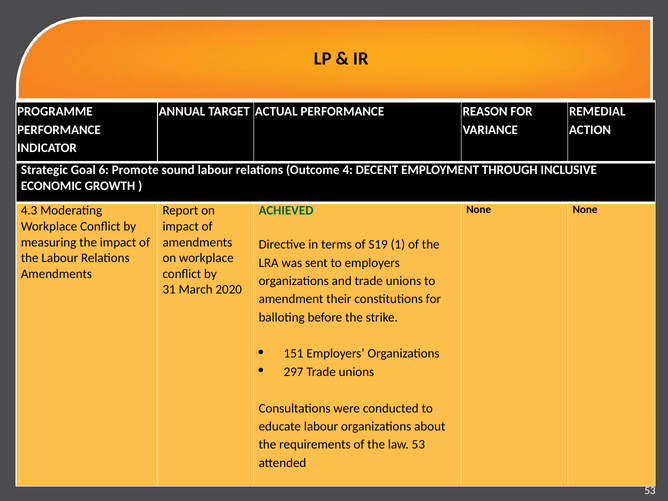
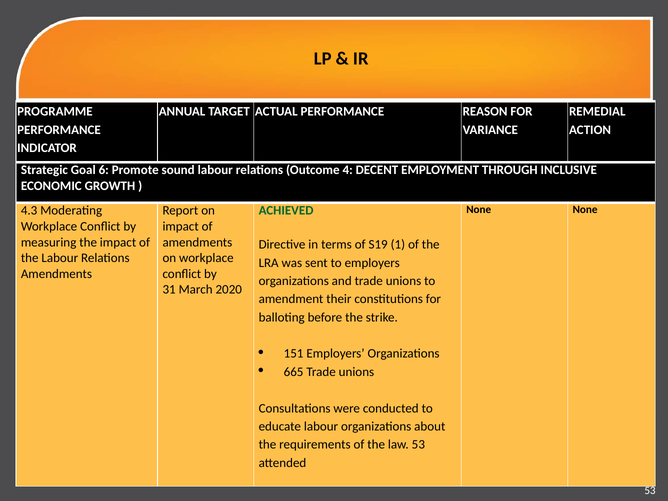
297: 297 -> 665 (294, 372)
